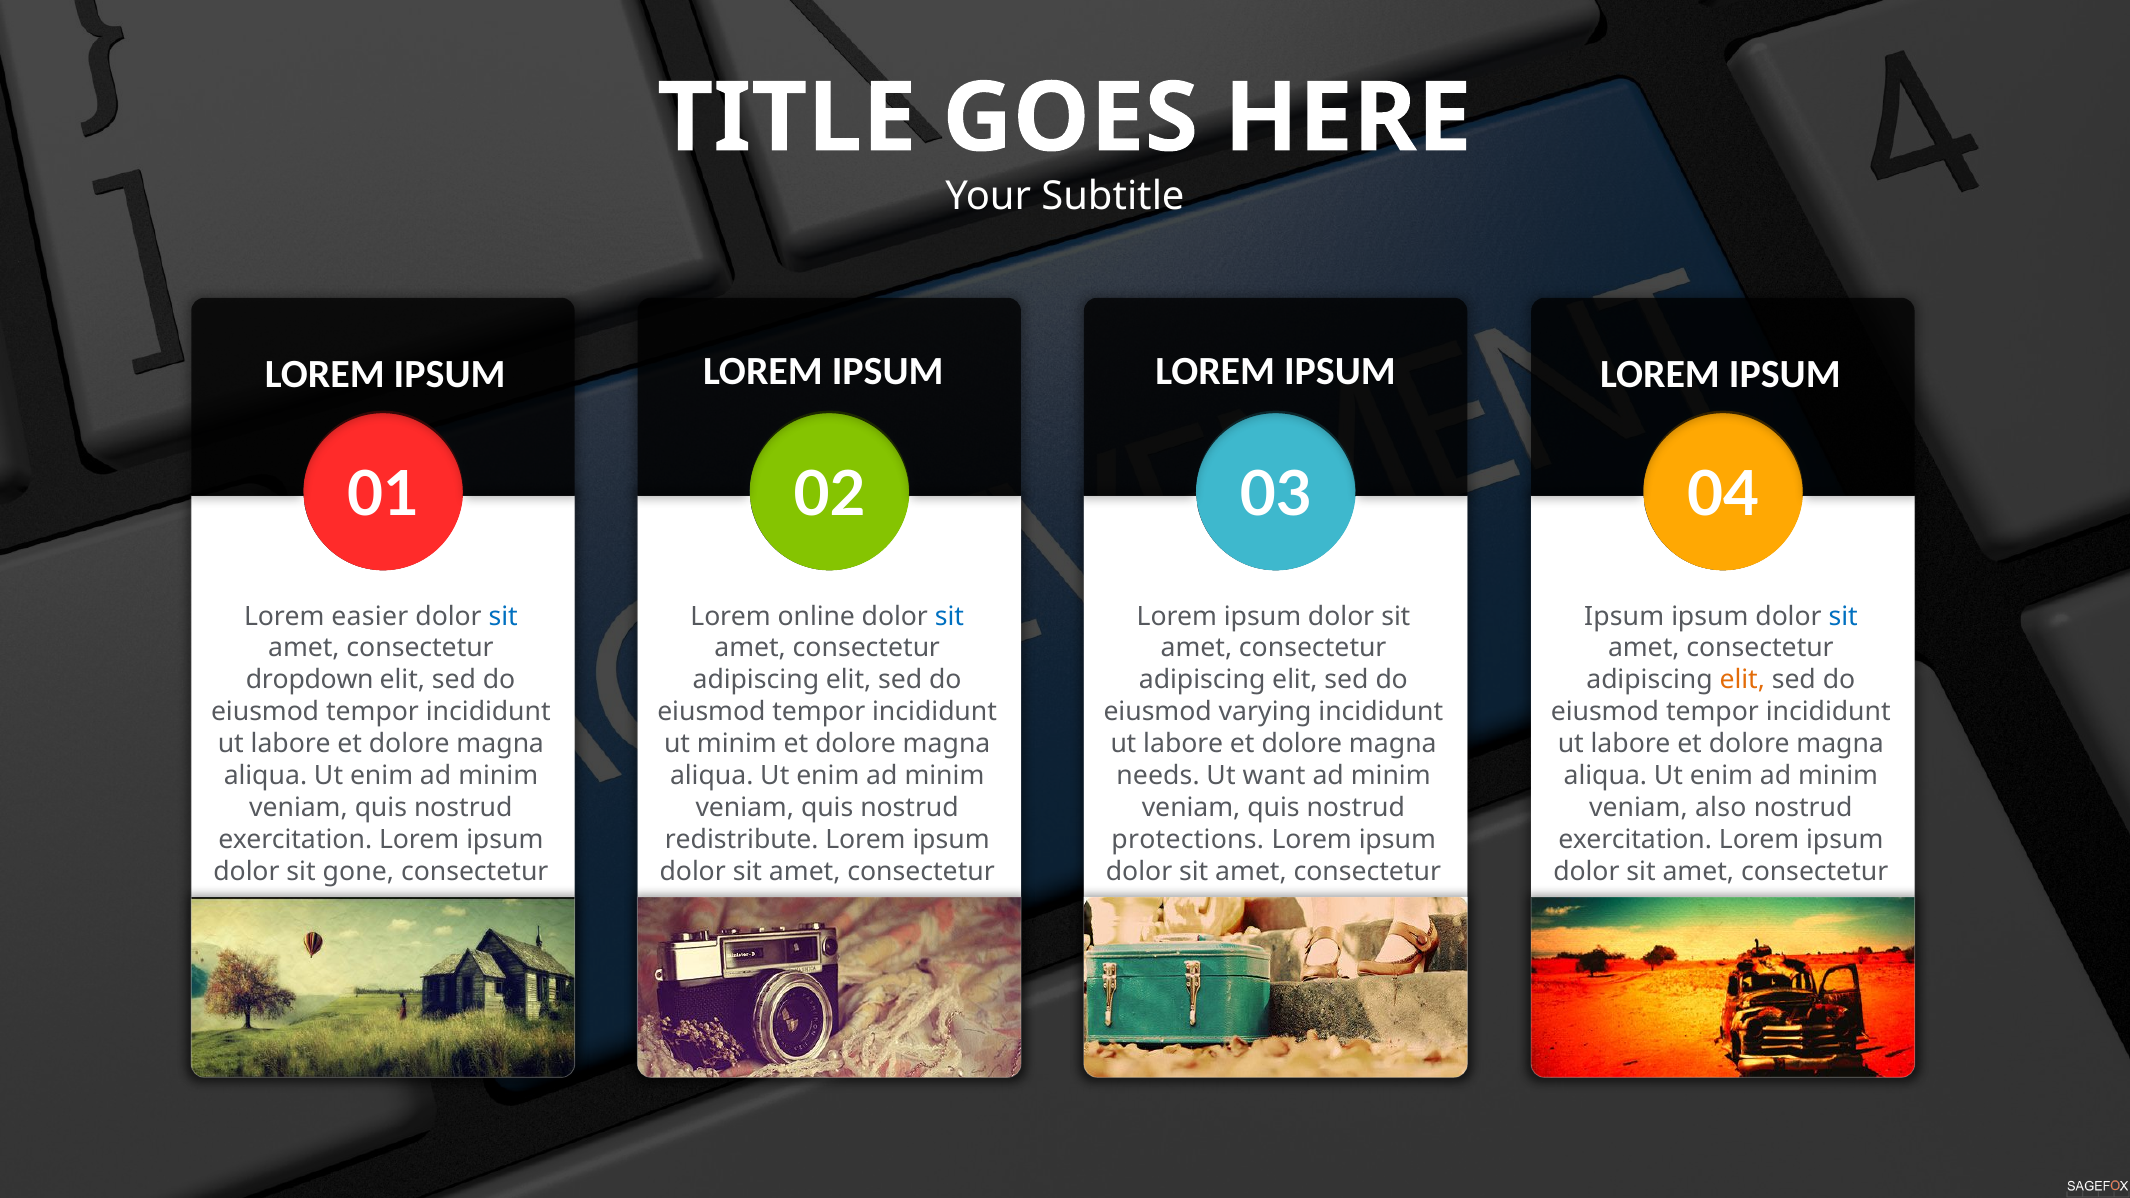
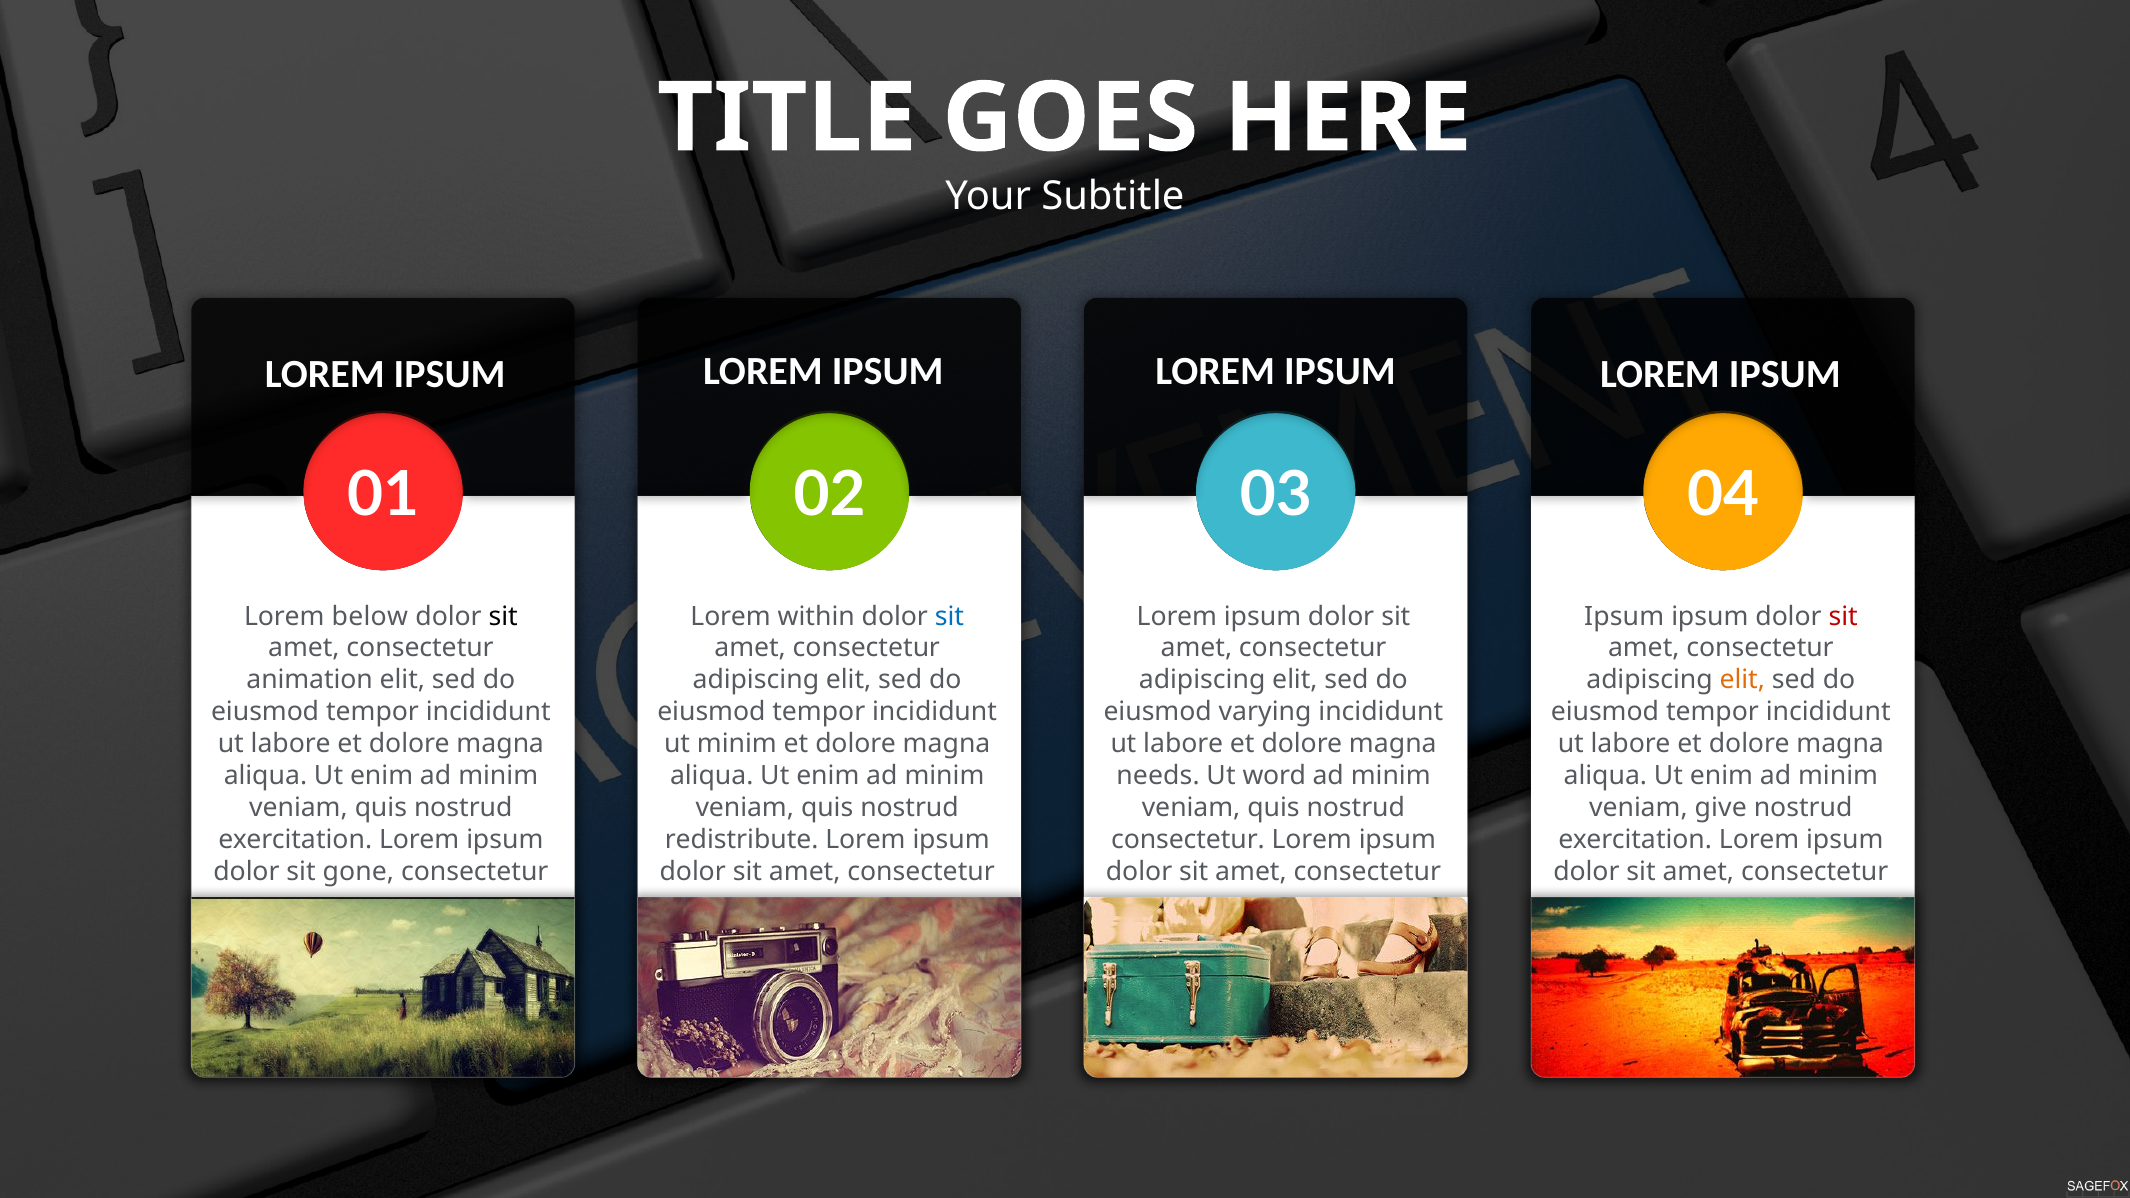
easier: easier -> below (370, 616)
sit colour: blue -> black (503, 616)
online: online -> within (816, 616)
sit colour: blue -> red (1843, 616)
dropdown: dropdown -> animation (310, 680)
want: want -> word (1274, 776)
also: also -> give (1721, 808)
protections: protections -> consectetur (1188, 840)
